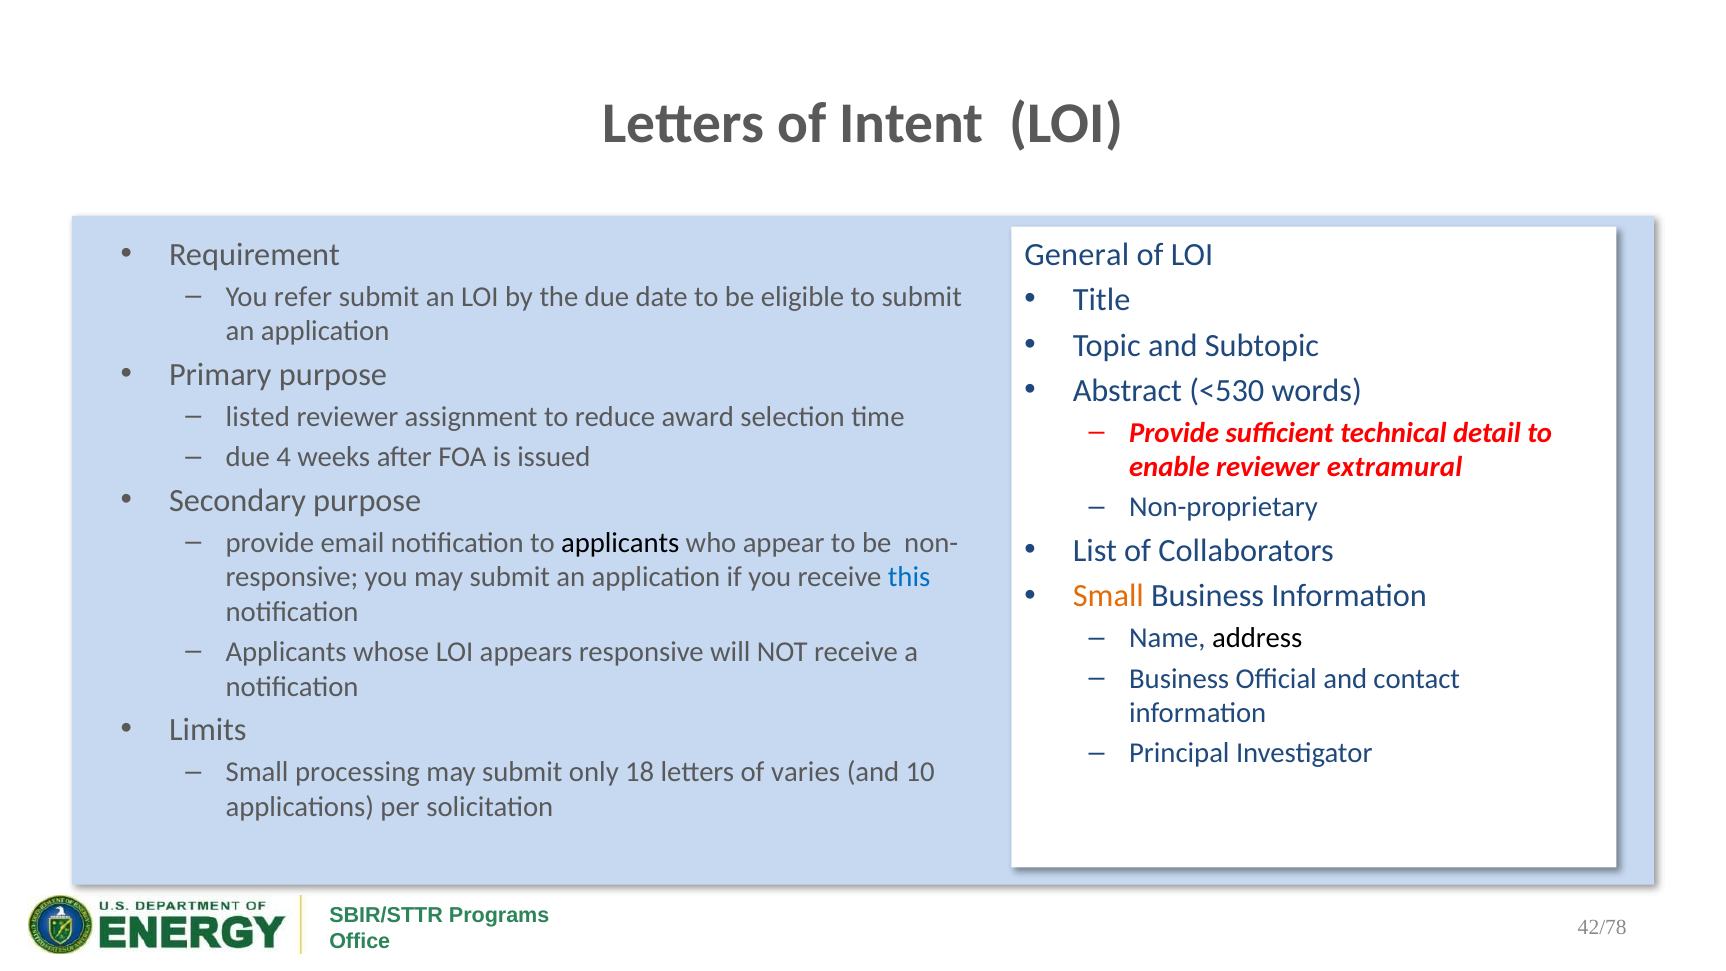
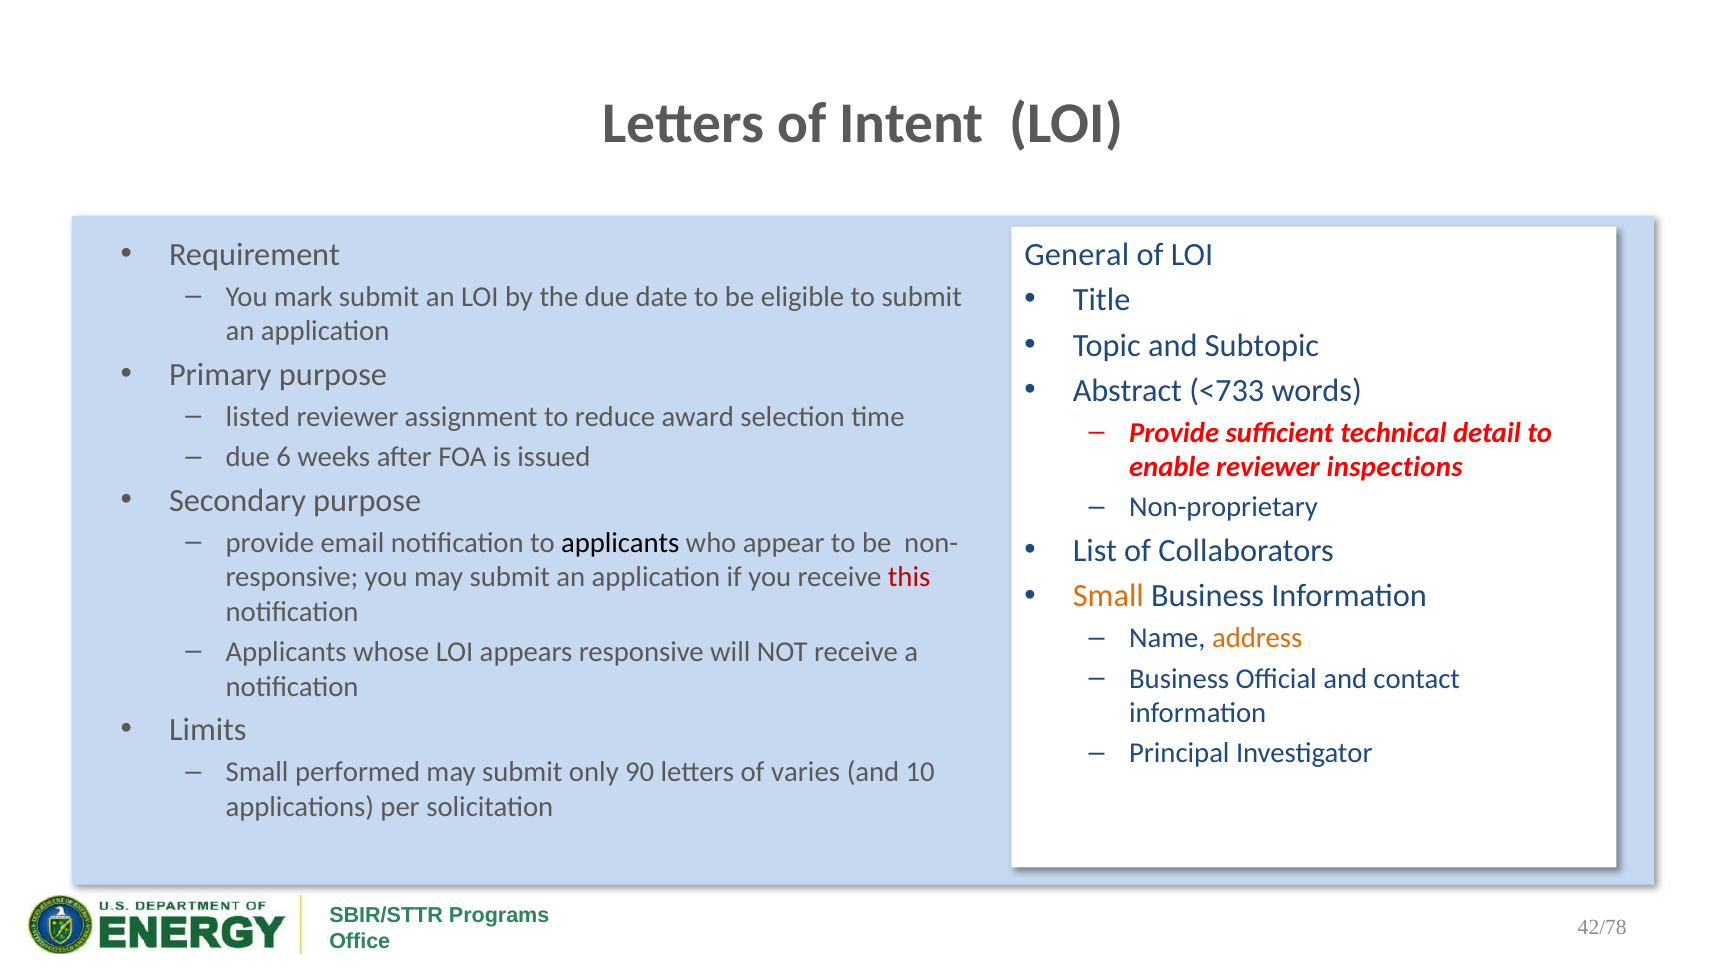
refer: refer -> mark (303, 297)
<530: <530 -> <733 (1227, 391)
4: 4 -> 6 (284, 457)
extramural: extramural -> inspections (1395, 467)
this colour: blue -> red (909, 577)
address colour: black -> orange (1257, 638)
processing: processing -> performed (358, 772)
18: 18 -> 90 (640, 772)
